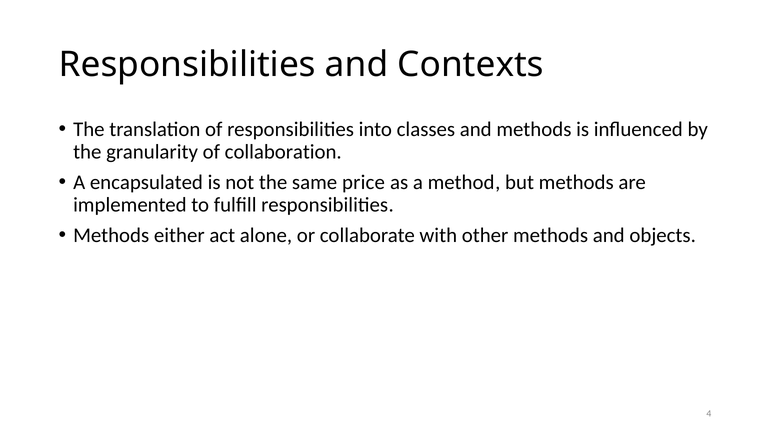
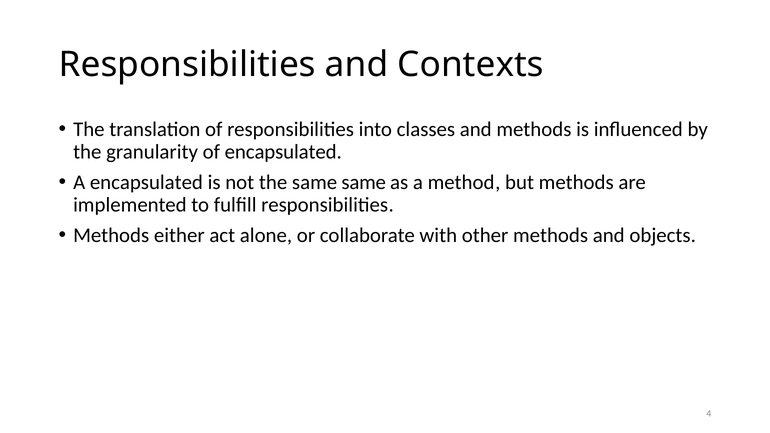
of collaboration: collaboration -> encapsulated (283, 152)
same price: price -> same (364, 182)
